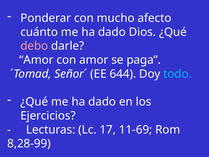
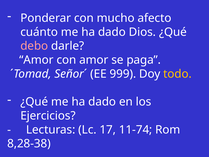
644: 644 -> 999 (123, 74)
todo colour: light blue -> yellow (178, 74)
11-69: 11-69 -> 11-74 (136, 129)
8,28-99: 8,28-99 -> 8,28-38 (29, 143)
